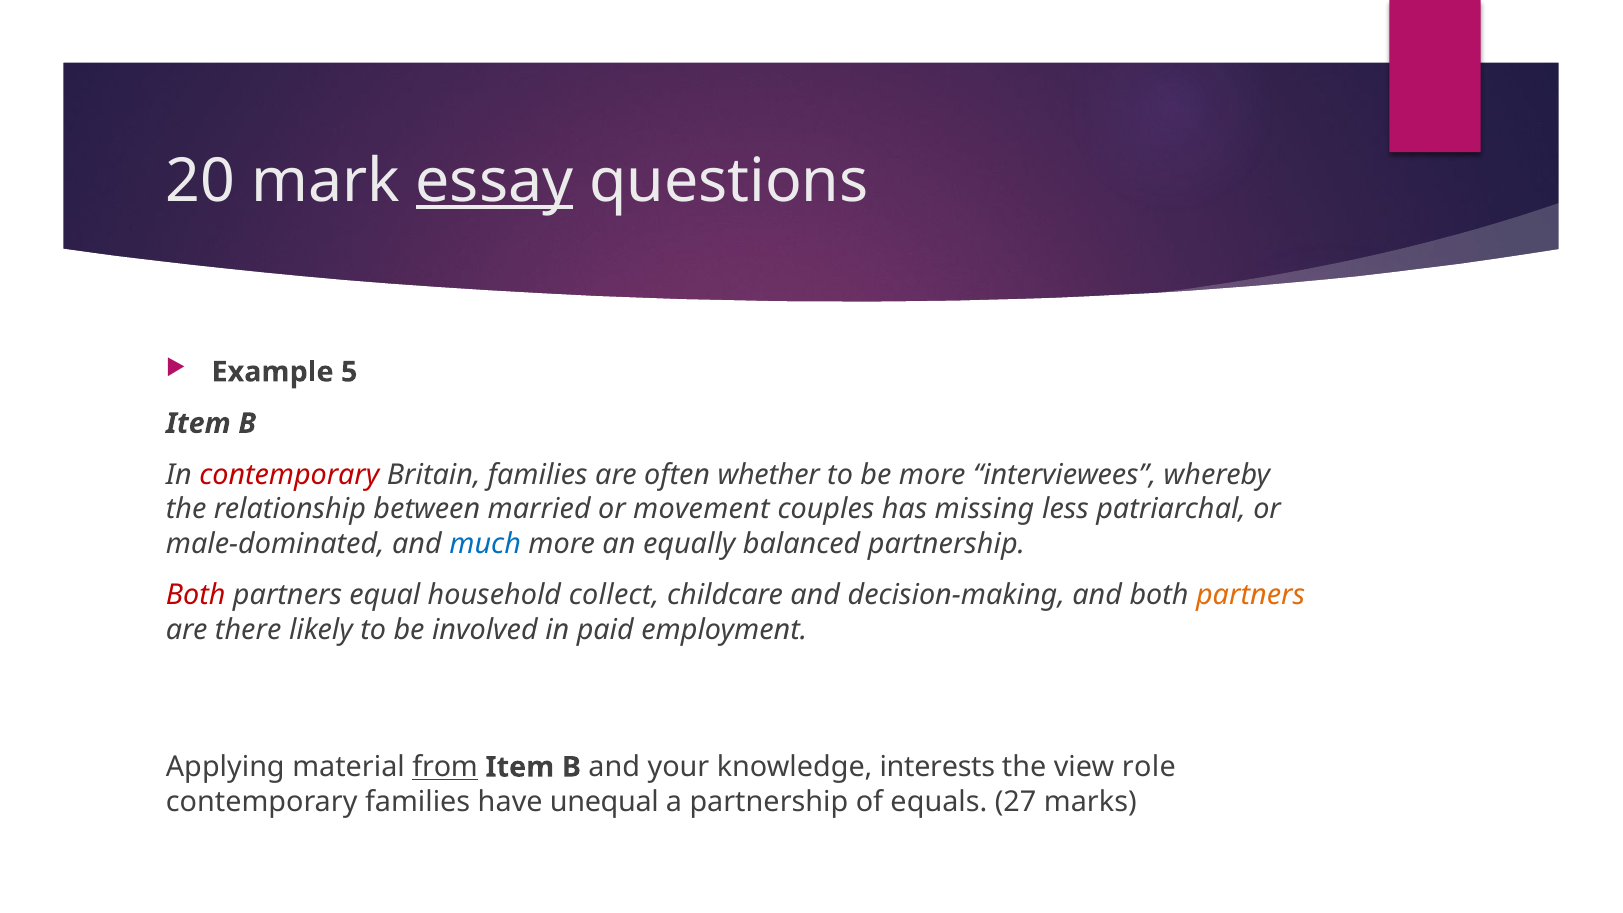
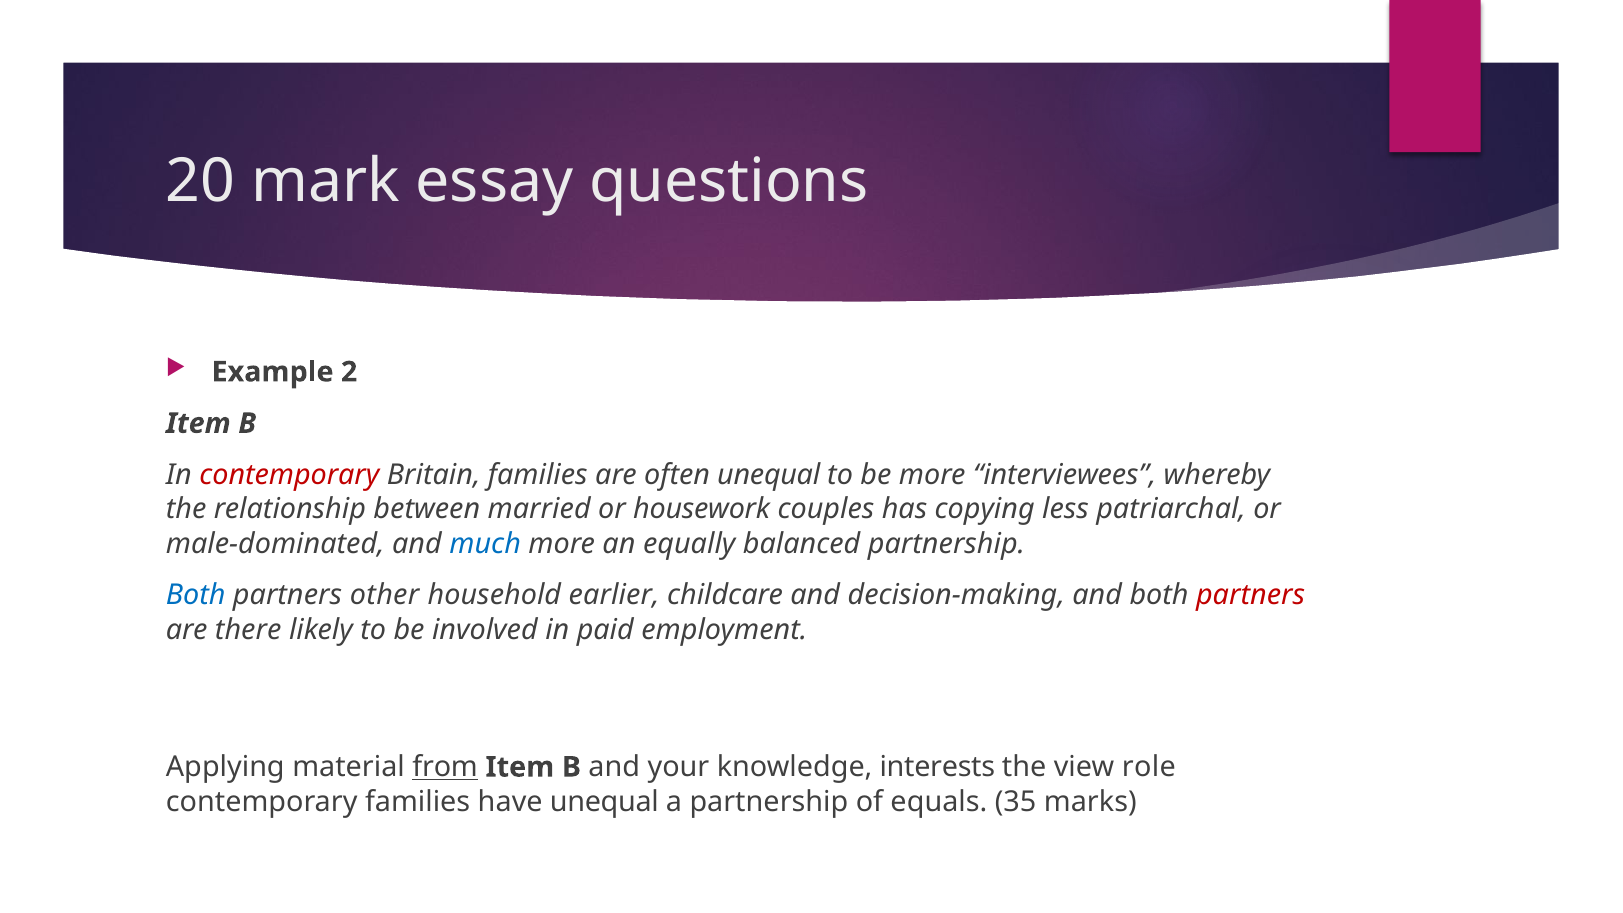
essay underline: present -> none (494, 181)
5: 5 -> 2 (349, 372)
often whether: whether -> unequal (769, 475)
movement: movement -> housework (702, 509)
missing: missing -> copying (985, 509)
Both colour: red -> blue (196, 595)
equal: equal -> other (385, 595)
collect: collect -> earlier (614, 595)
partners colour: orange -> red (1251, 595)
27: 27 -> 35 (1016, 802)
